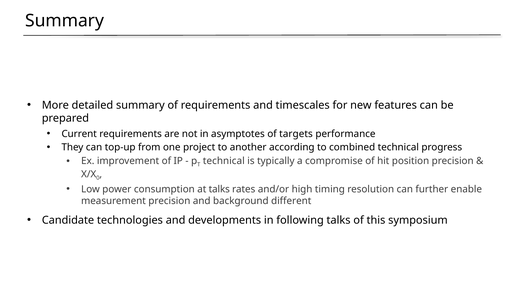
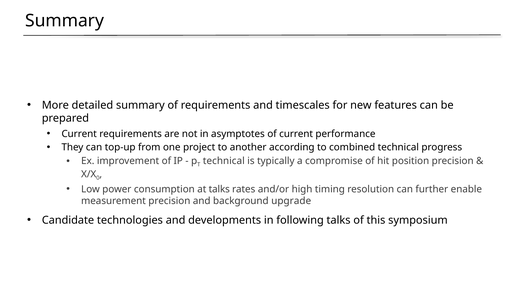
of targets: targets -> current (296, 134)
different: different -> upgrade (291, 201)
